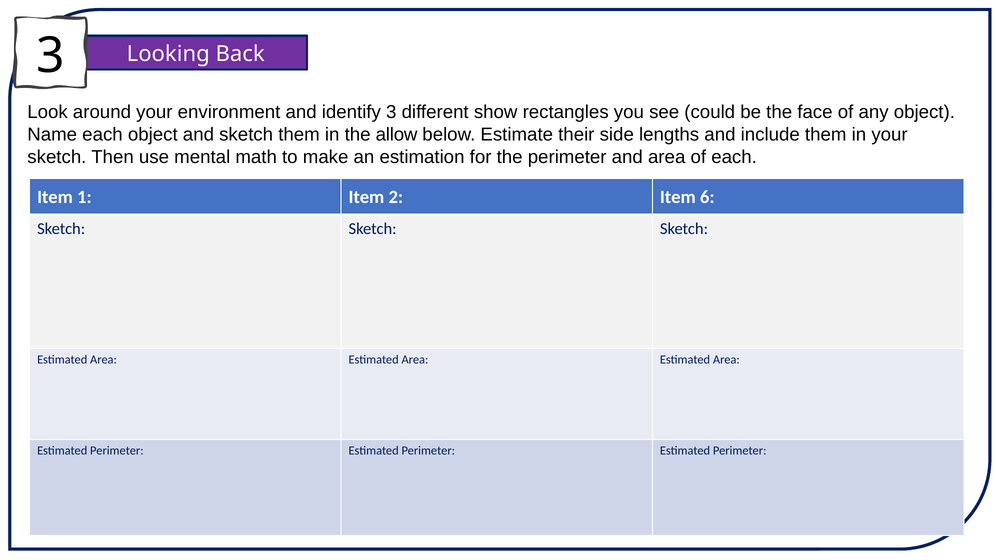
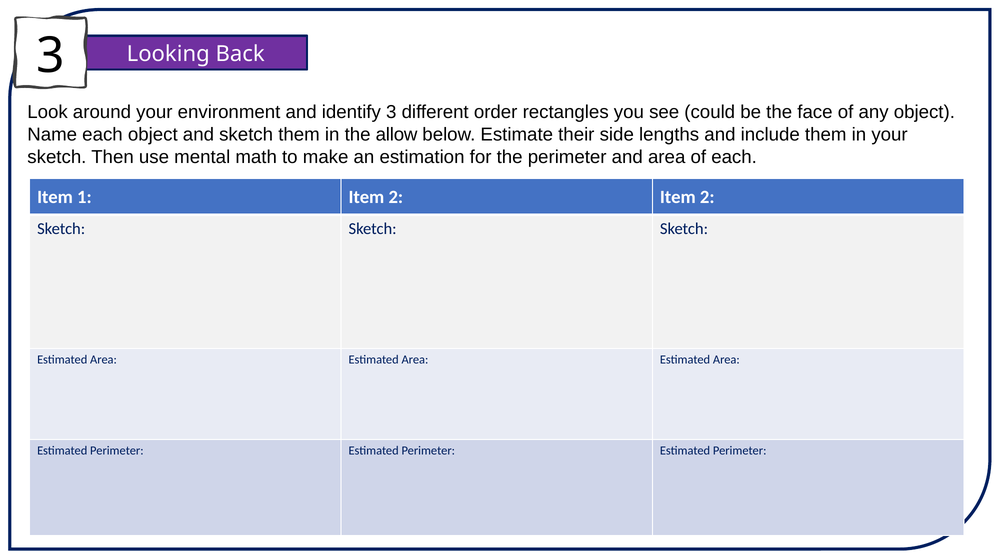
show: show -> order (496, 112)
2 Item 6: 6 -> 2 (707, 197)
